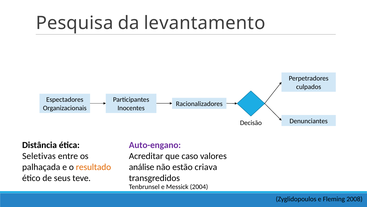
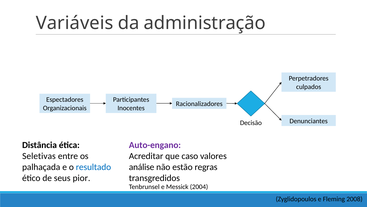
Pesquisa: Pesquisa -> Variáveis (75, 23)
levantamento: levantamento -> administração (205, 23)
resultado colour: orange -> blue (93, 167)
criava: criava -> regras (206, 167)
teve: teve -> pior (82, 178)
